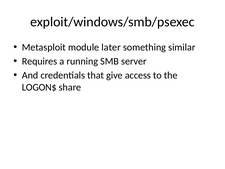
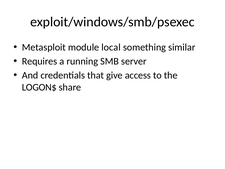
later: later -> local (111, 47)
